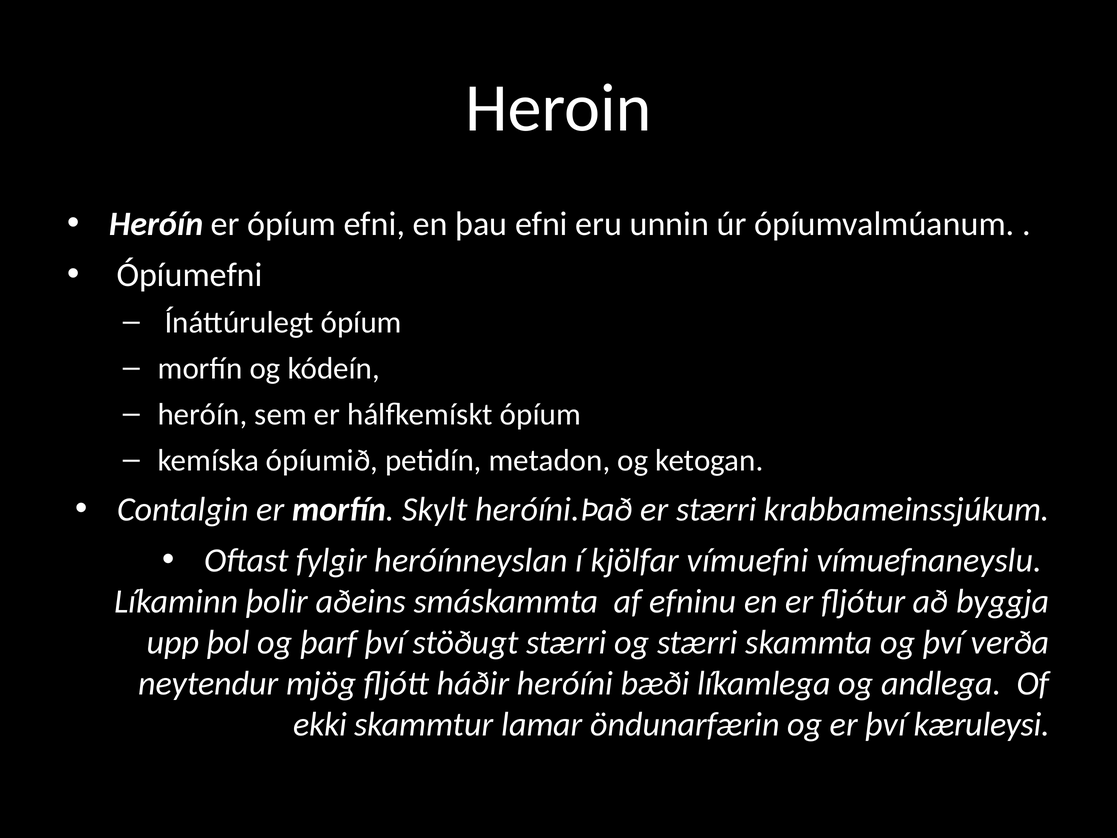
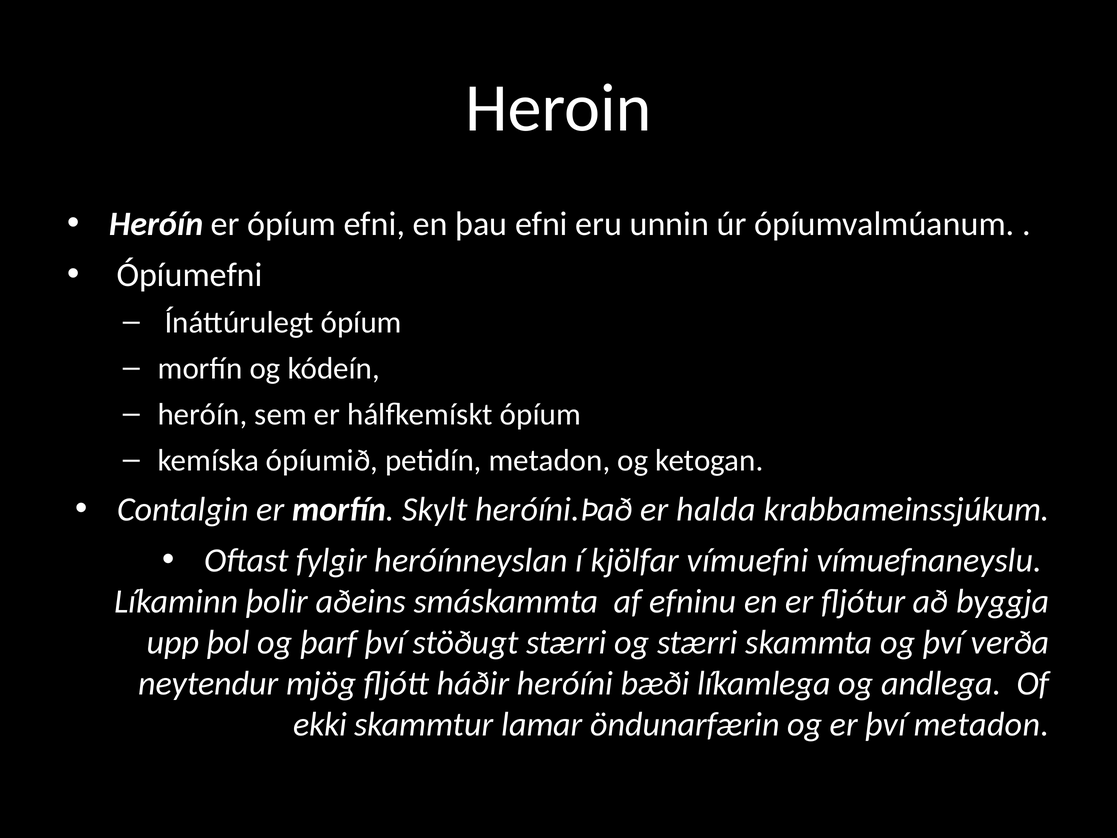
er stærri: stærri -> halda (716, 510)
því kæruleysi: kæruleysi -> metadon (981, 724)
